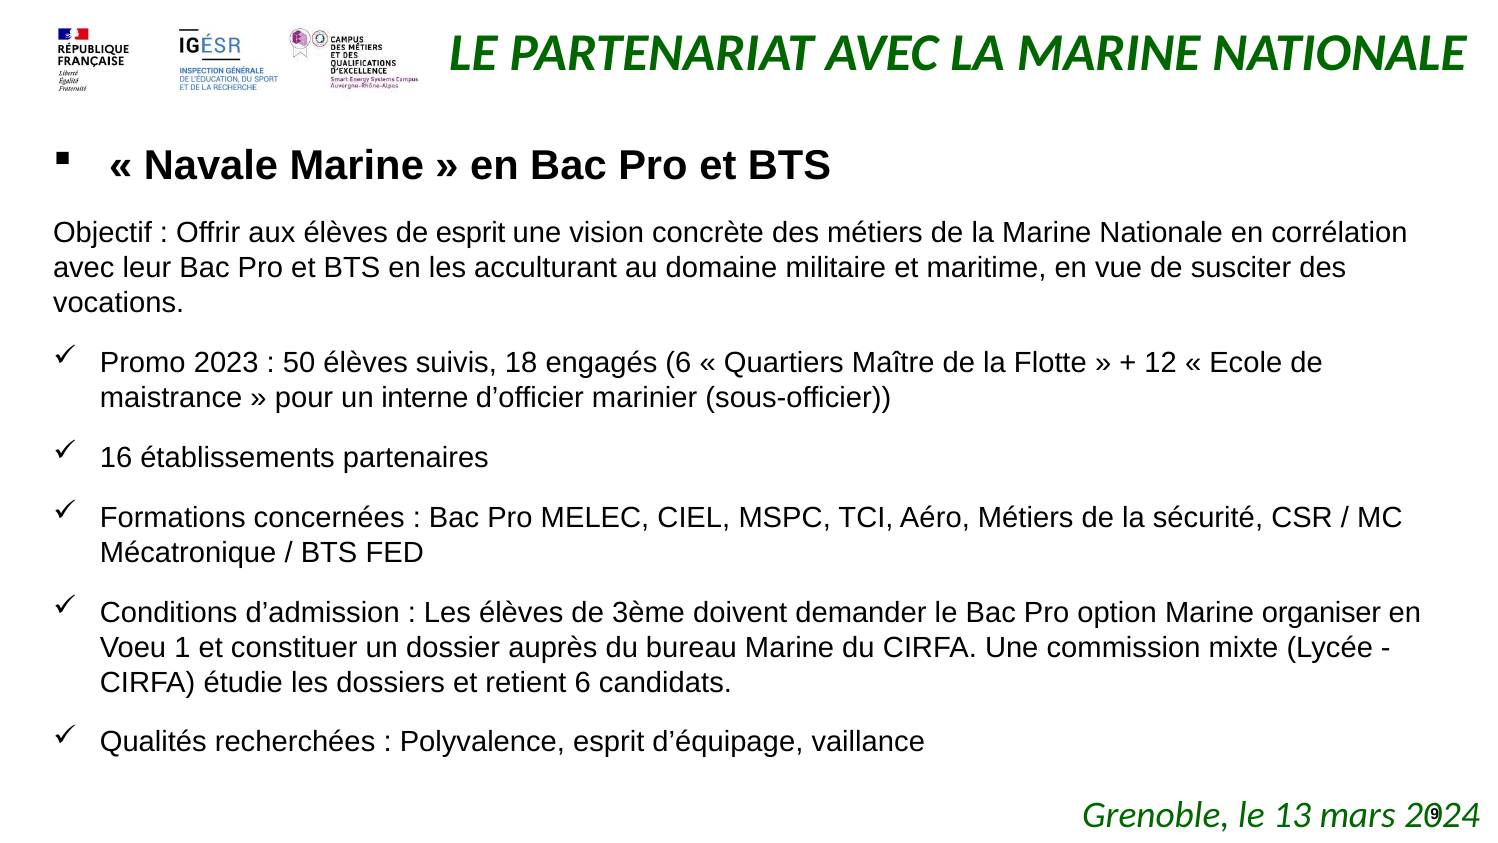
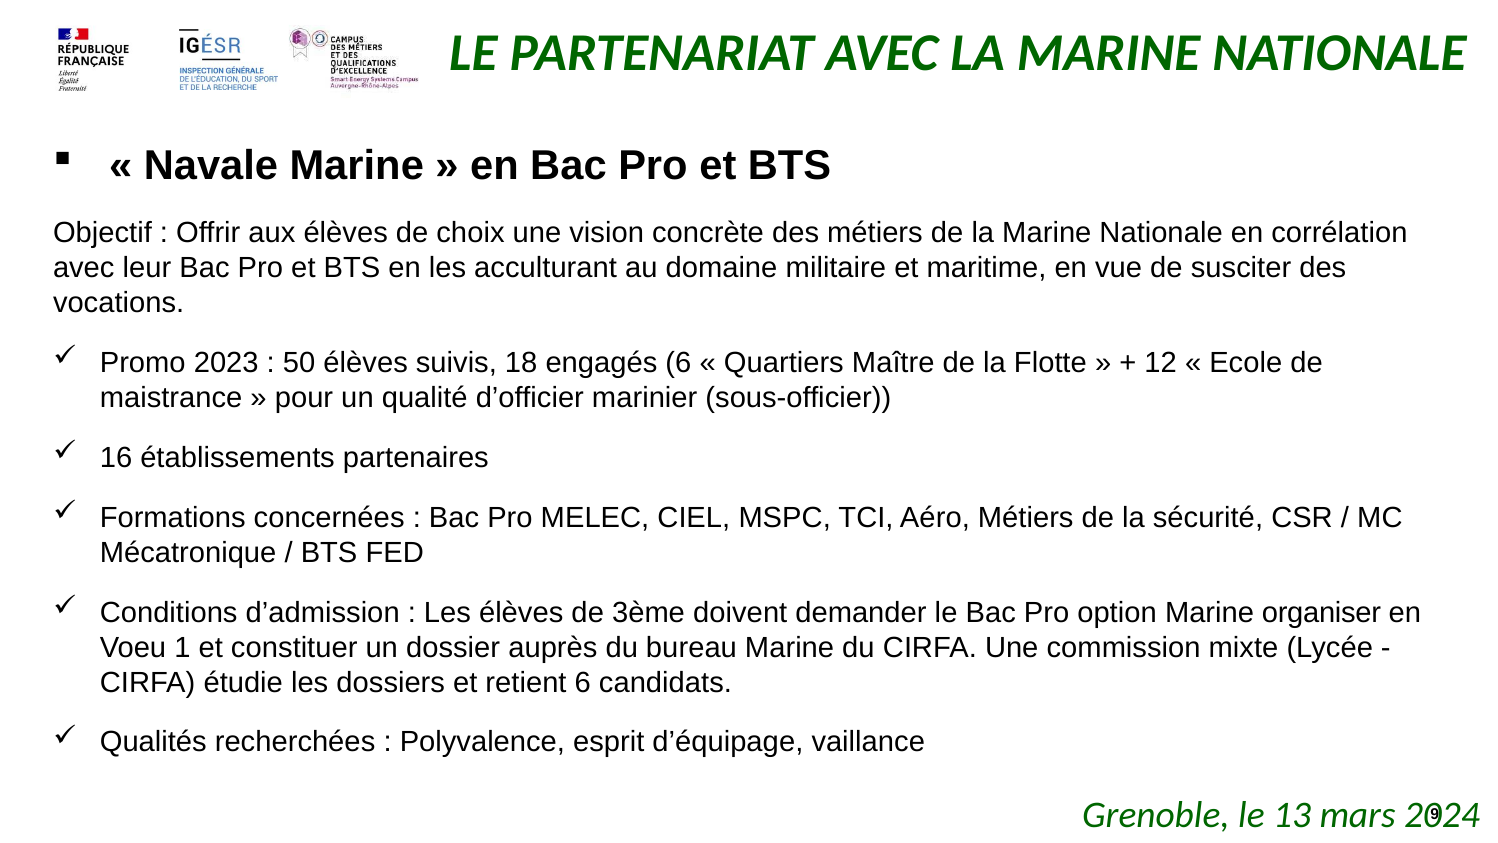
de esprit: esprit -> choix (470, 233)
interne: interne -> qualité (425, 397)
